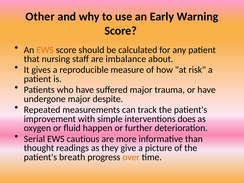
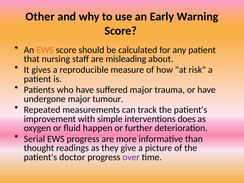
imbalance: imbalance -> misleading (126, 59)
despite: despite -> tumour (108, 99)
EWS cautious: cautious -> progress (83, 139)
breath: breath -> doctor (72, 157)
over colour: orange -> purple (131, 157)
